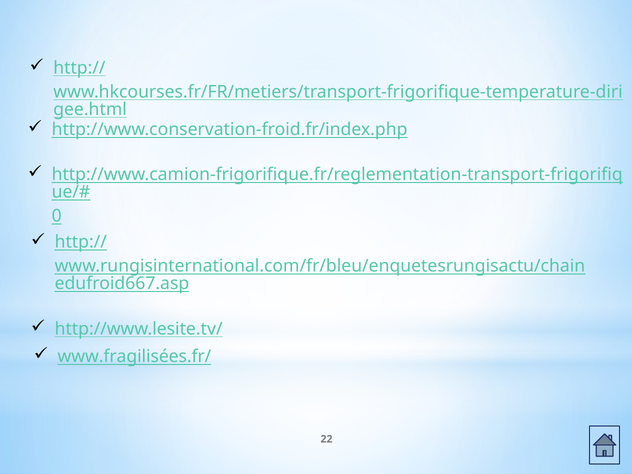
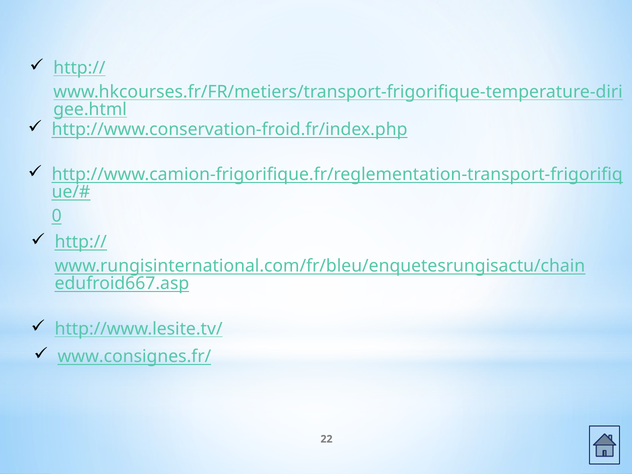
www.fragilisées.fr/: www.fragilisées.fr/ -> www.consignes.fr/ (134, 356)
